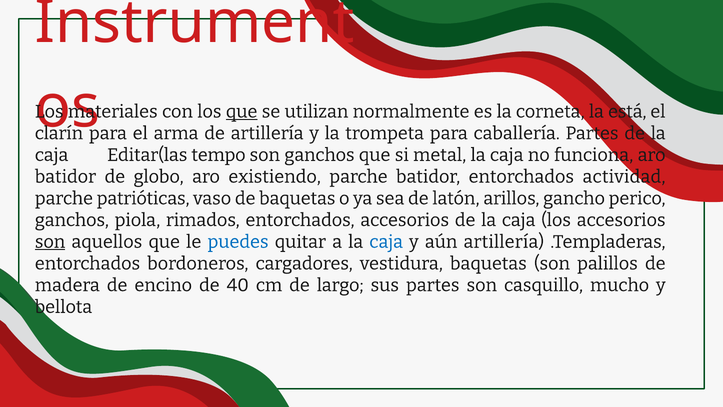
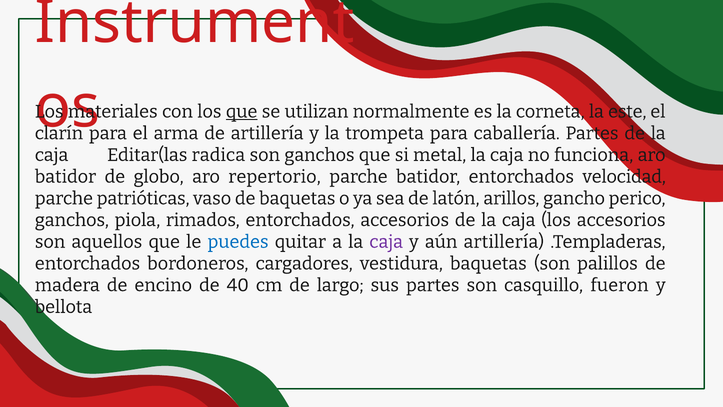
está: está -> este (627, 111)
tempo: tempo -> radica (218, 155)
existiendo: existiendo -> repertorio (275, 177)
actividad: actividad -> velocidad (624, 177)
son underline: present -> none (50, 242)
caja colour: blue -> purple (386, 242)
mucho: mucho -> fueron (619, 285)
